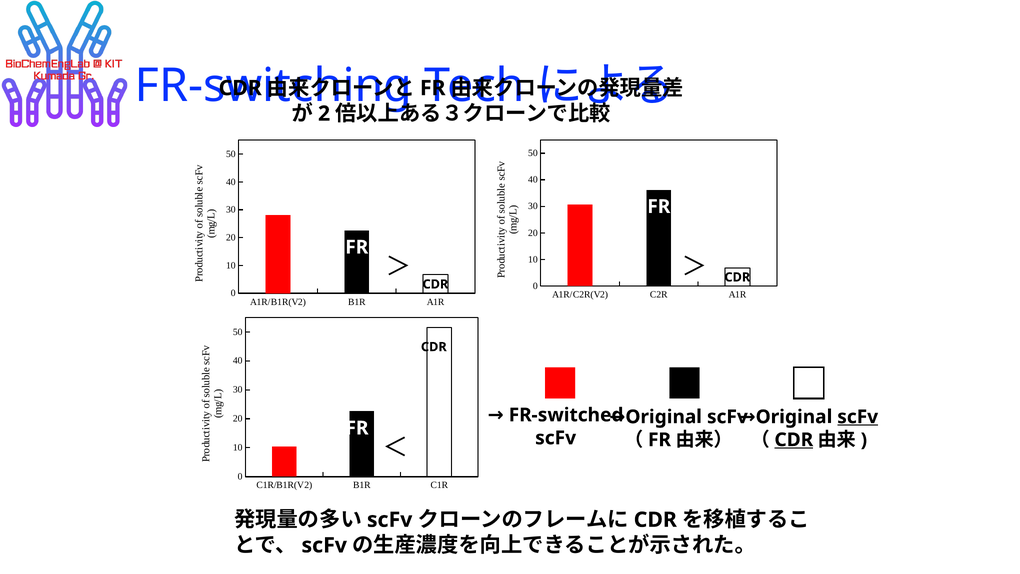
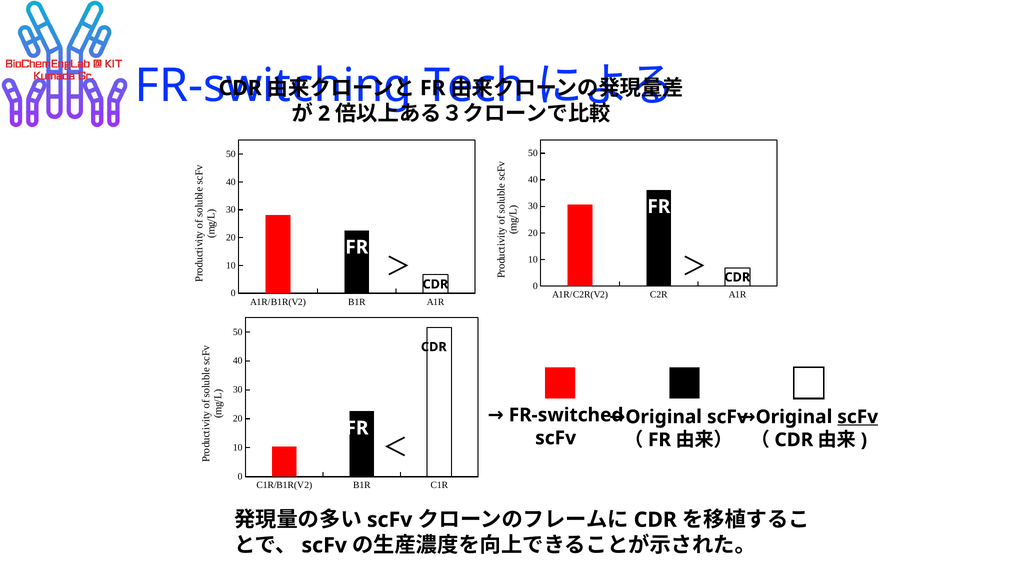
CDR underline: present -> none (794, 440)
